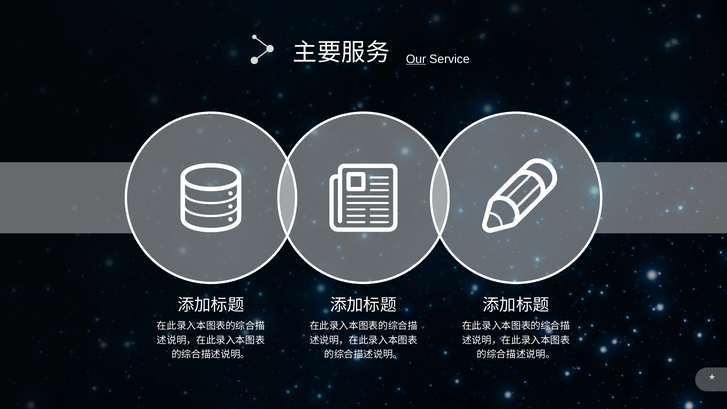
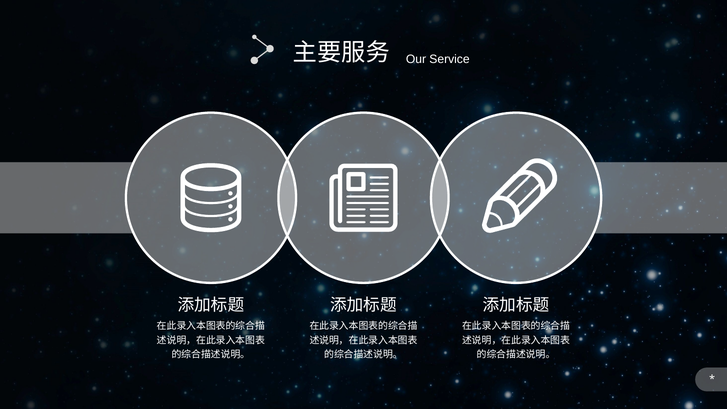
Our underline: present -> none (416, 59)
